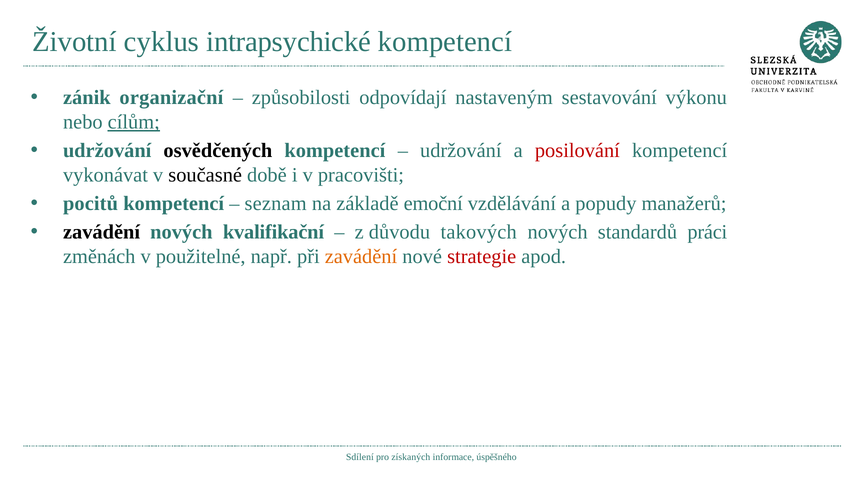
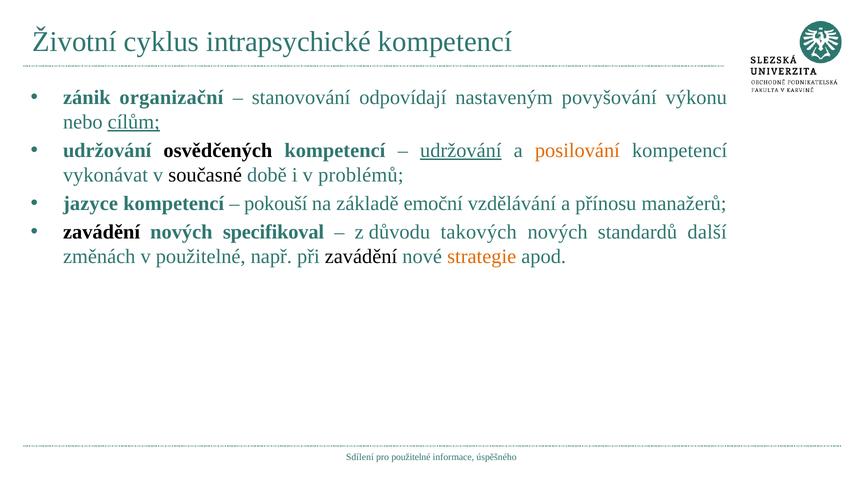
způsobilosti: způsobilosti -> stanovování (301, 98)
sestavování: sestavování -> povyšování (609, 98)
udržování underline: none -> present (461, 151)
posilování colour: red -> orange (577, 151)
pracovišti: pracovišti -> problémů (361, 175)
pocitů: pocitů -> jazyce (91, 204)
seznam: seznam -> pokouší (276, 204)
popudy: popudy -> přínosu (606, 204)
kvalifikační: kvalifikační -> specifikoval (273, 232)
práci: práci -> další (707, 232)
zavádění colour: orange -> black (361, 257)
strategie colour: red -> orange (482, 257)
pro získaných: získaných -> použitelné (411, 457)
